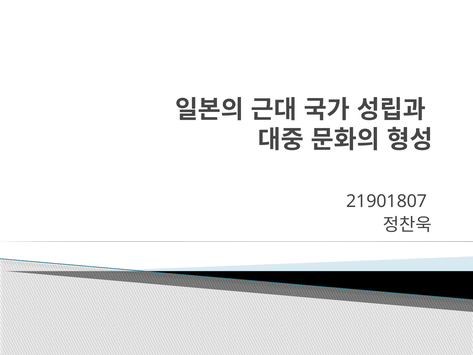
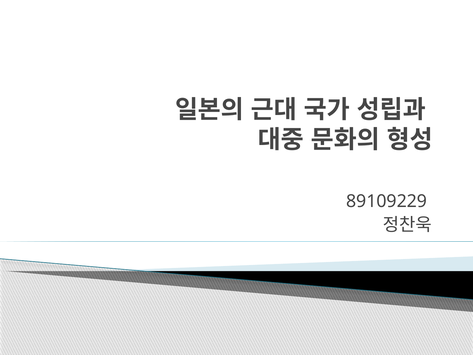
21901807: 21901807 -> 89109229 (387, 201)
